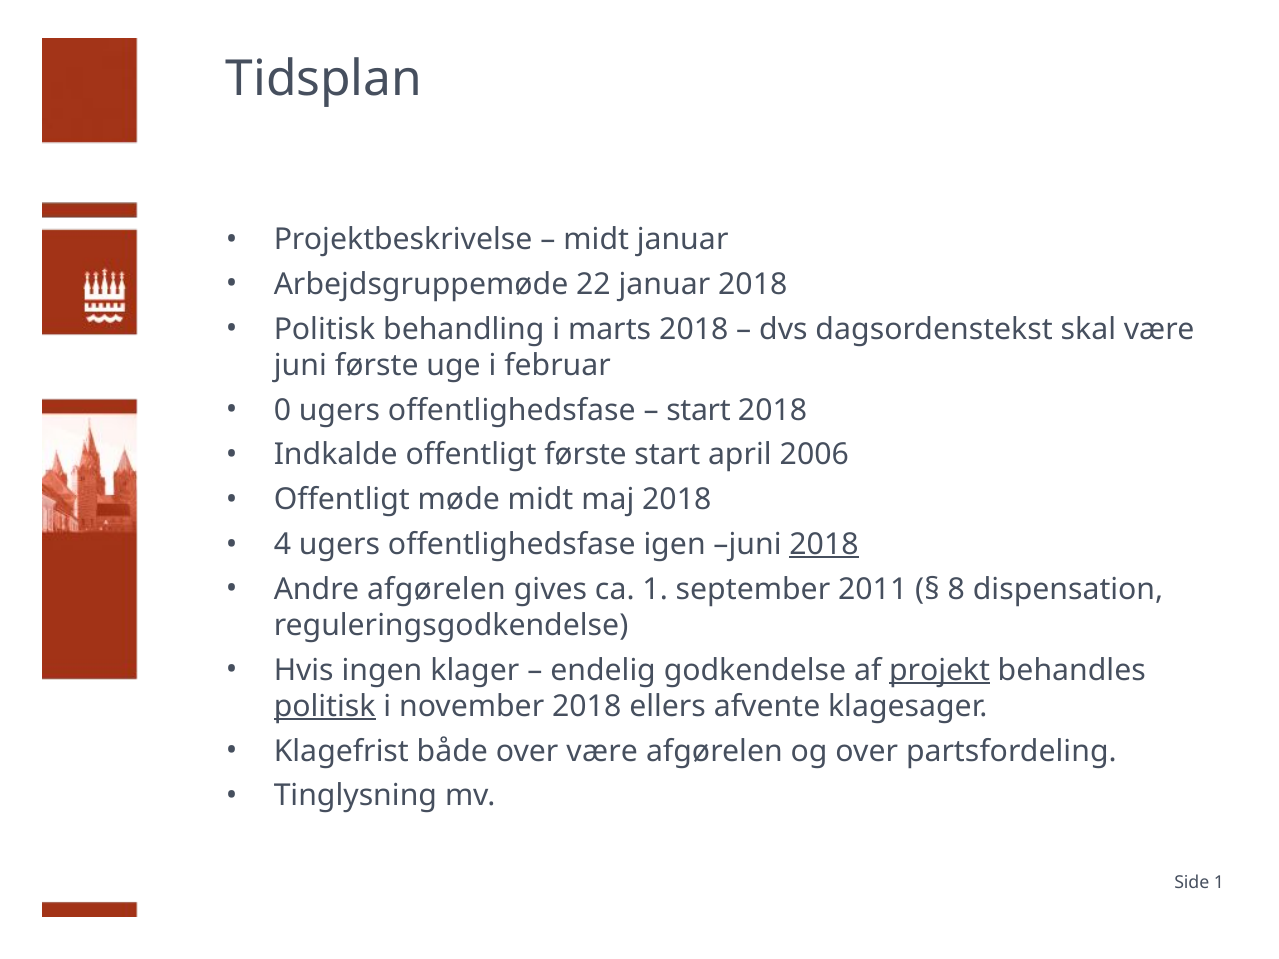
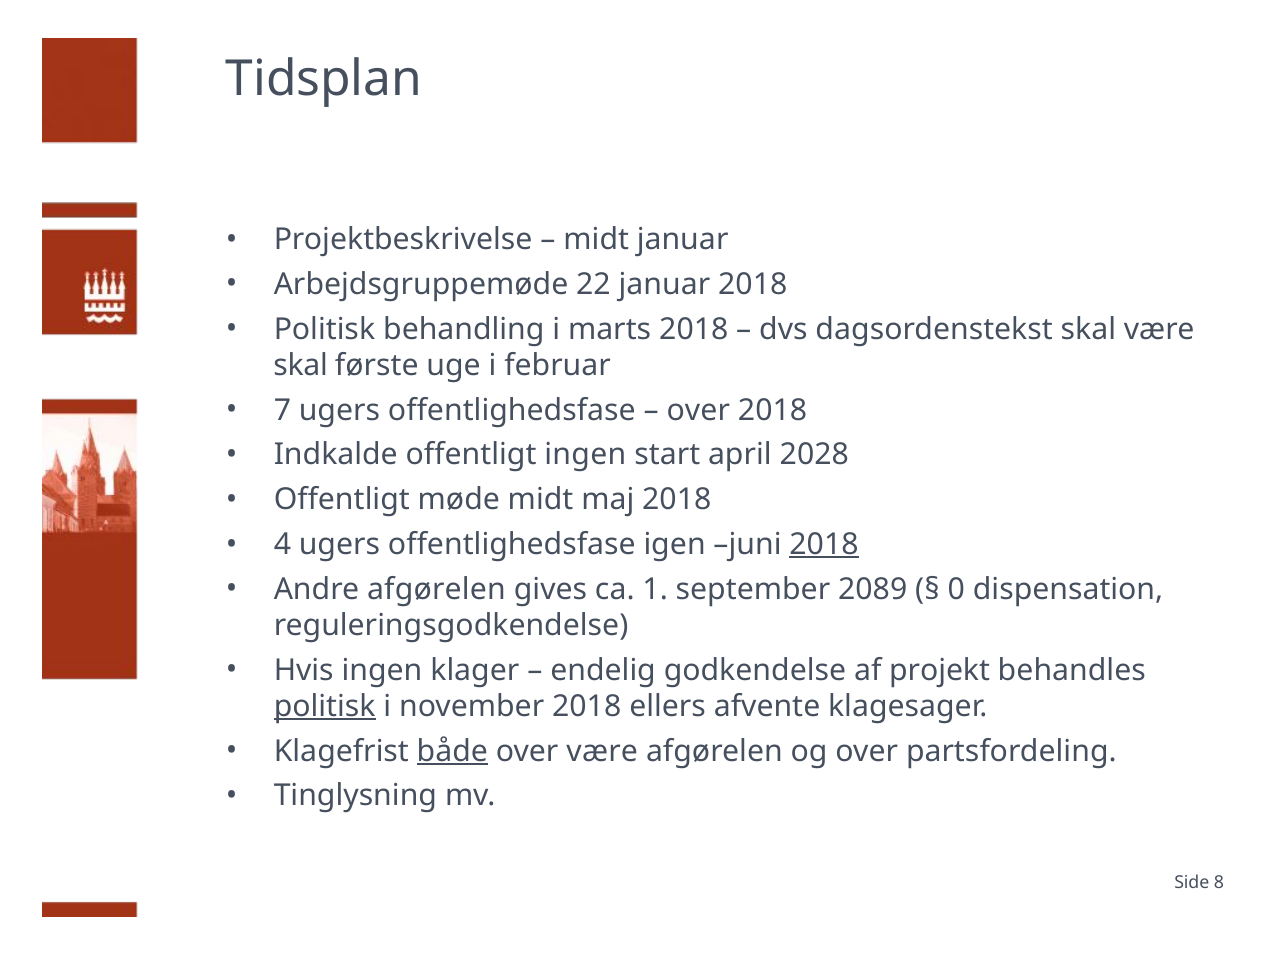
juni: juni -> skal (301, 365)
0: 0 -> 7 (282, 410)
start: start -> over (698, 410)
offentligt første: første -> ingen (585, 455)
2006: 2006 -> 2028 (814, 455)
2011: 2011 -> 2089 (873, 589)
8: 8 -> 0 (956, 589)
projekt underline: present -> none (940, 670)
både underline: none -> present (452, 751)
Side 1: 1 -> 8 (1219, 883)
